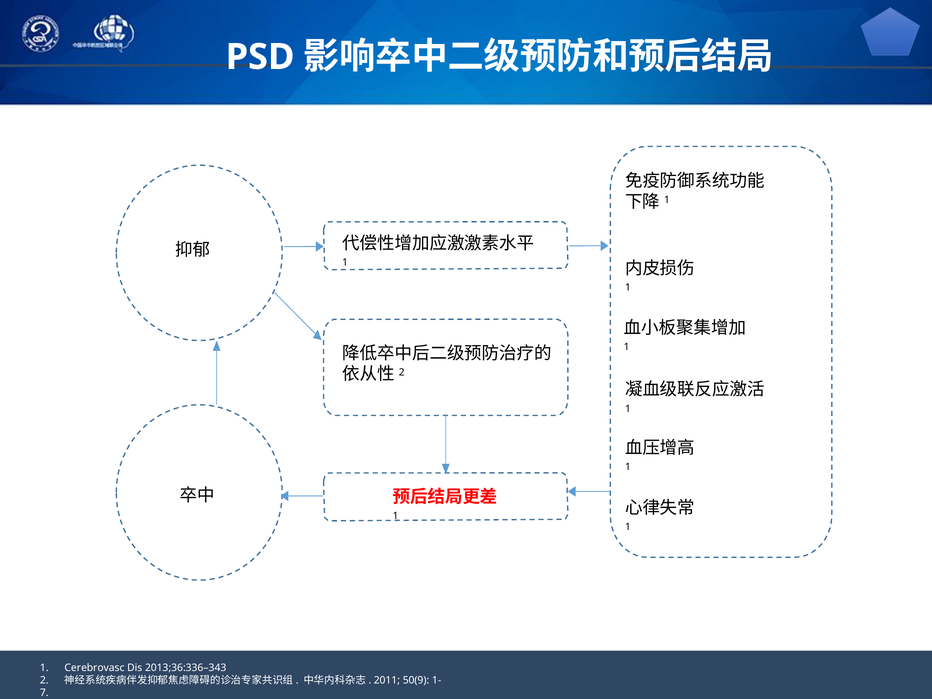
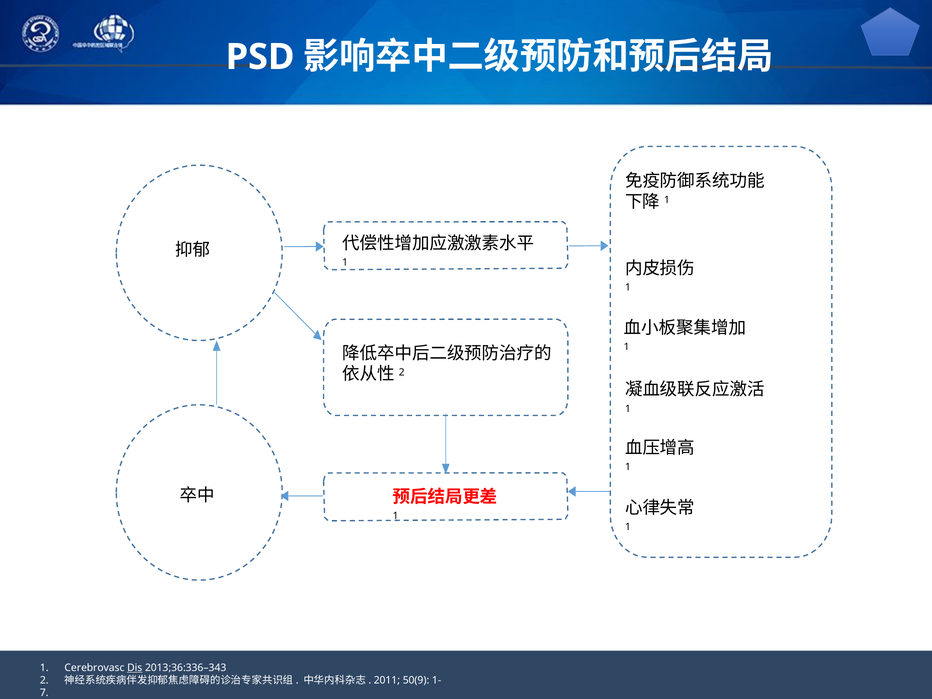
Dis underline: none -> present (135, 668)
